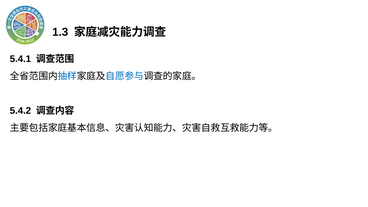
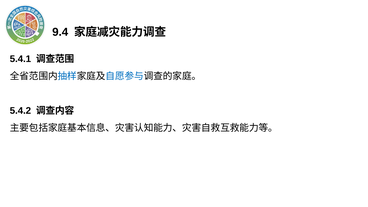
1.3: 1.3 -> 9.4 (60, 32)
